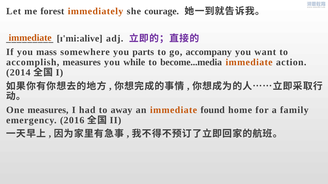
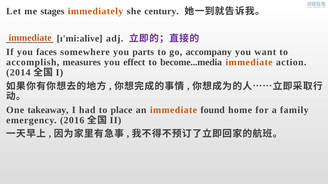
forest: forest -> stages (52, 11)
courage: courage -> century (162, 11)
mass: mass -> faces (46, 52)
while: while -> effect (134, 62)
One measures: measures -> takeaway (48, 110)
away: away -> place (121, 110)
